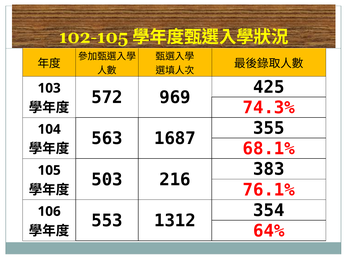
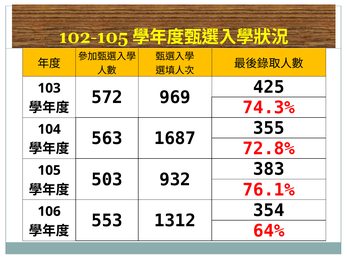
68.1%: 68.1% -> 72.8% (269, 149)
216: 216 -> 932 (175, 180)
